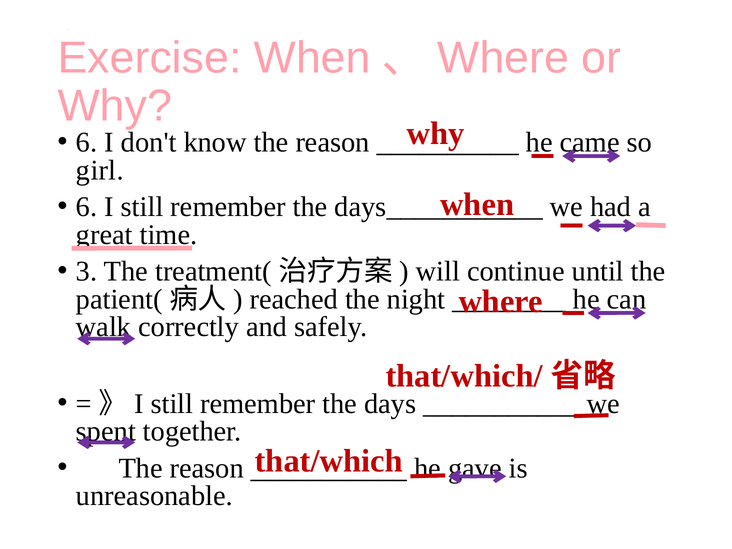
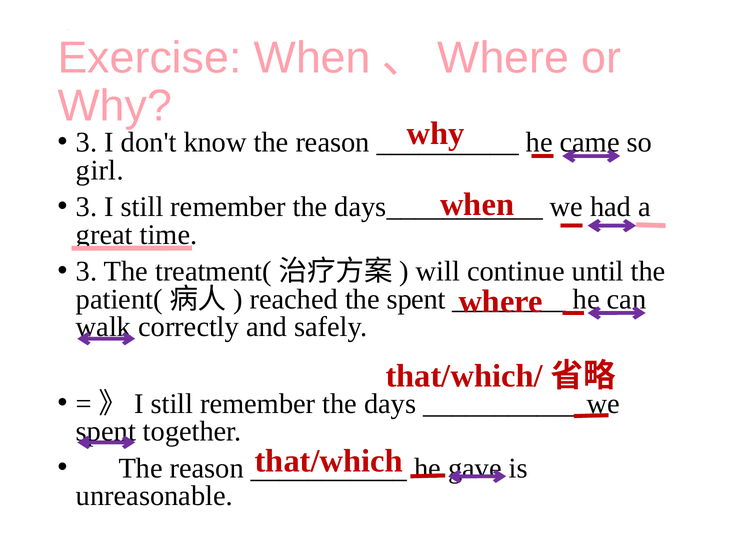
6: 6 -> 3 (87, 143)
6: 6 -> 3 (87, 207)
the night: night -> spent (416, 299)
